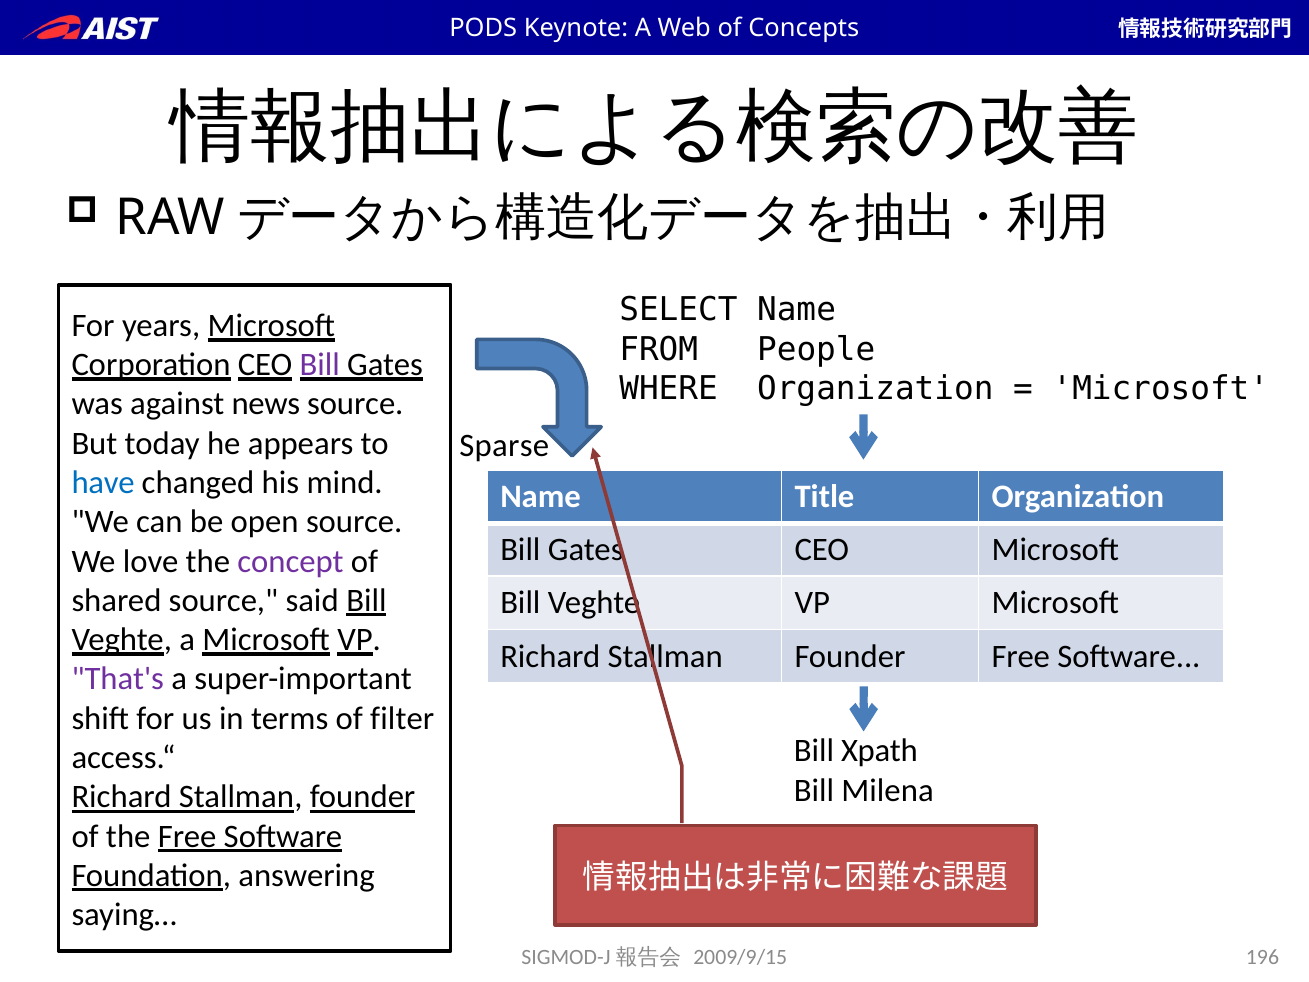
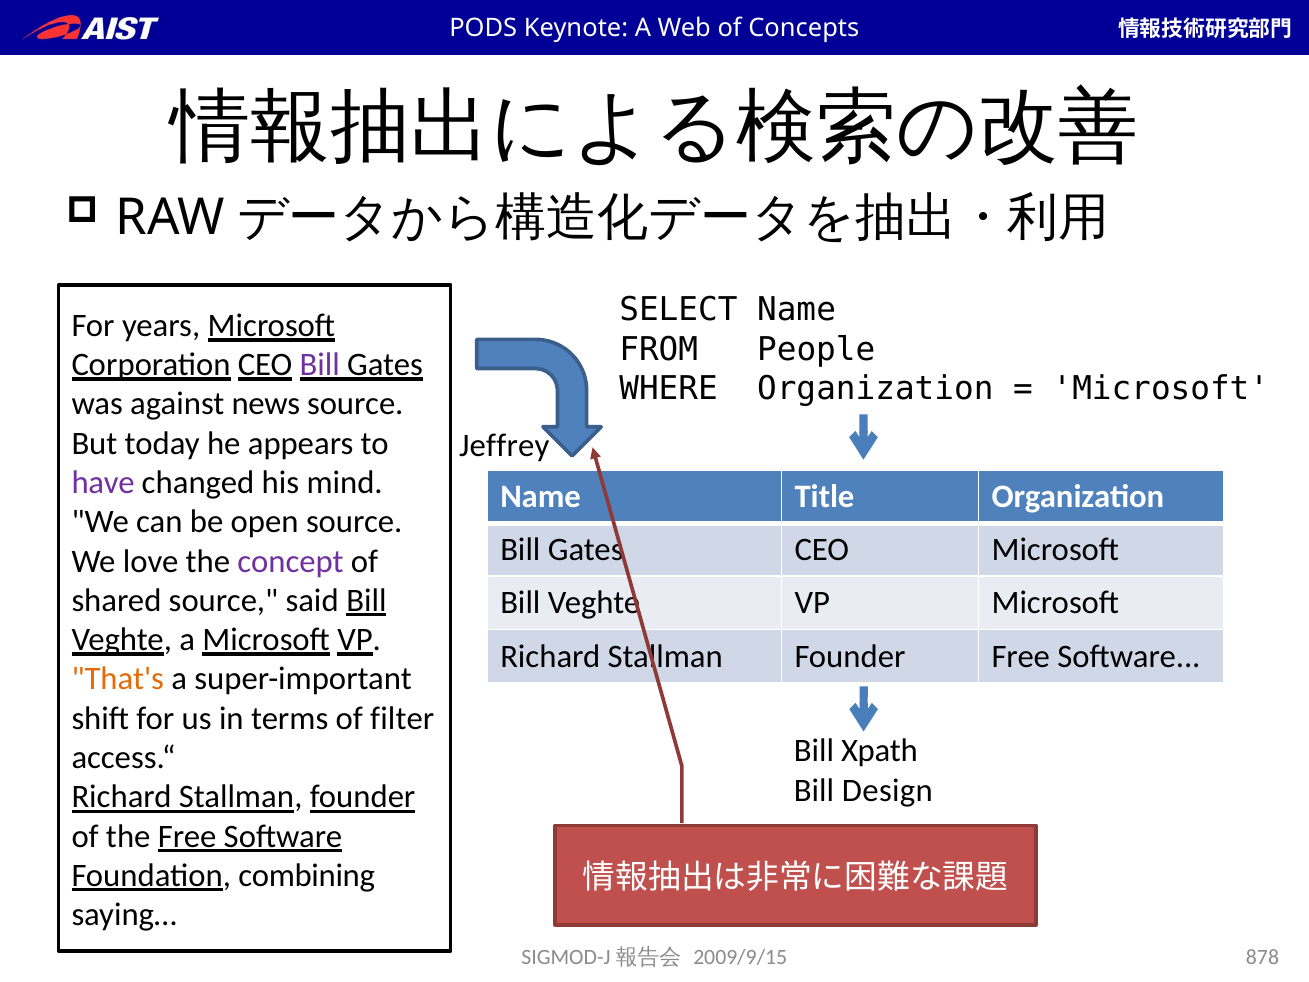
Sparse: Sparse -> Jeffrey (504, 446)
have colour: blue -> purple (103, 483)
That's colour: purple -> orange (118, 679)
Milena: Milena -> Design (887, 790)
answering: answering -> combining (307, 875)
196: 196 -> 878 (1263, 957)
